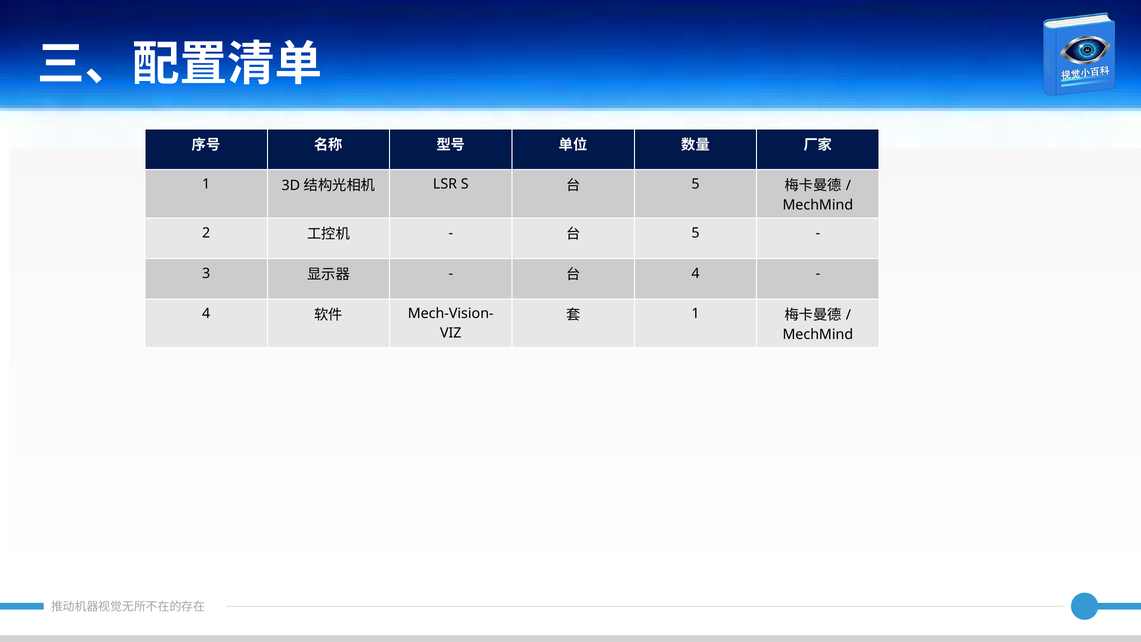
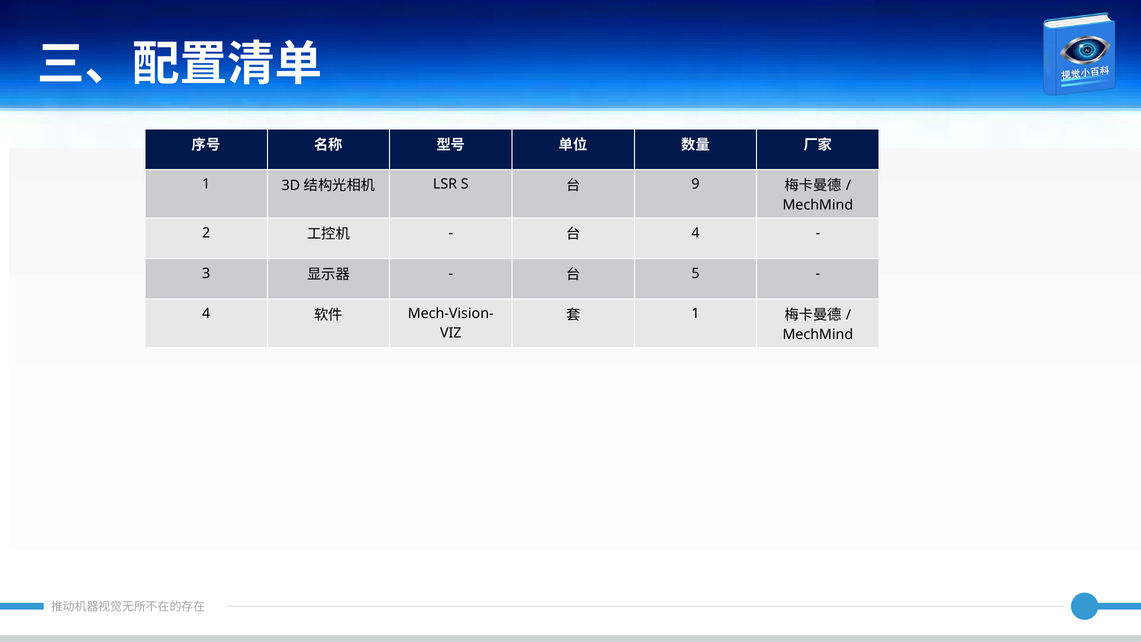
5: 5 -> 9 (696, 184)
5: 5 -> 4 (696, 233)
4: 4 -> 5 (696, 273)
